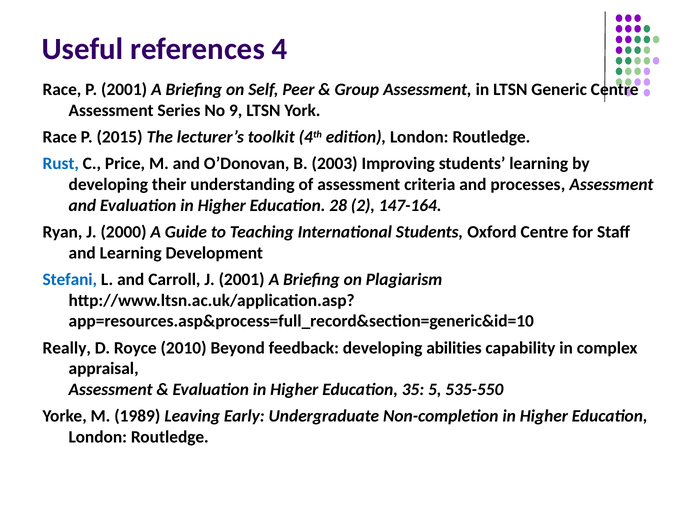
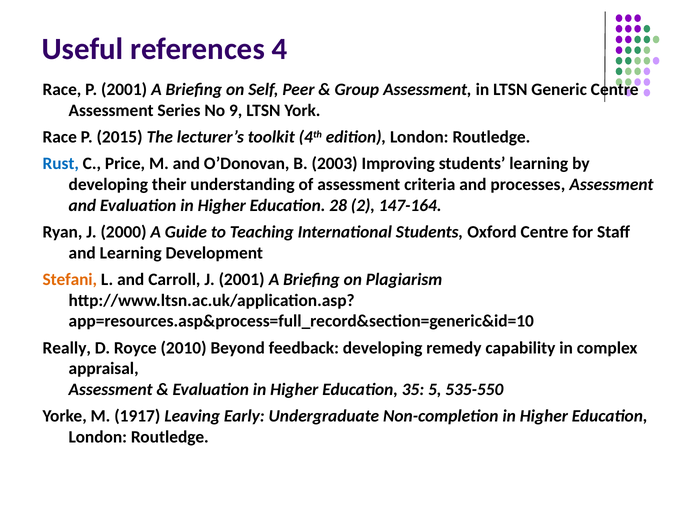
Stefani colour: blue -> orange (70, 280)
abilities: abilities -> remedy (454, 348)
1989: 1989 -> 1917 (137, 416)
